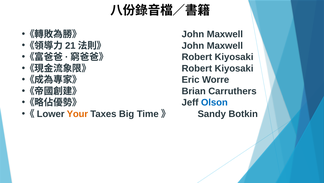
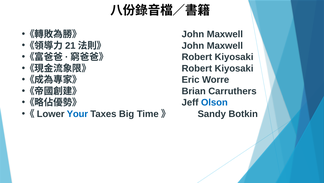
Your colour: orange -> blue (77, 114)
